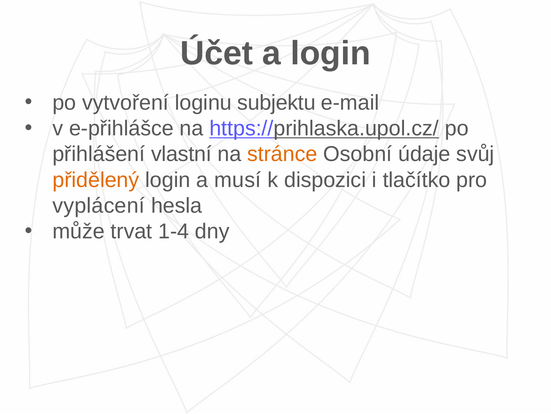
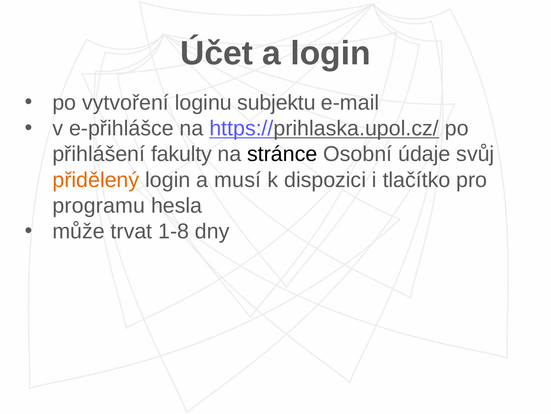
vlastní: vlastní -> fakulty (181, 154)
stránce colour: orange -> black (282, 154)
vyplácení: vyplácení -> programu (99, 205)
1-4: 1-4 -> 1-8 (174, 231)
